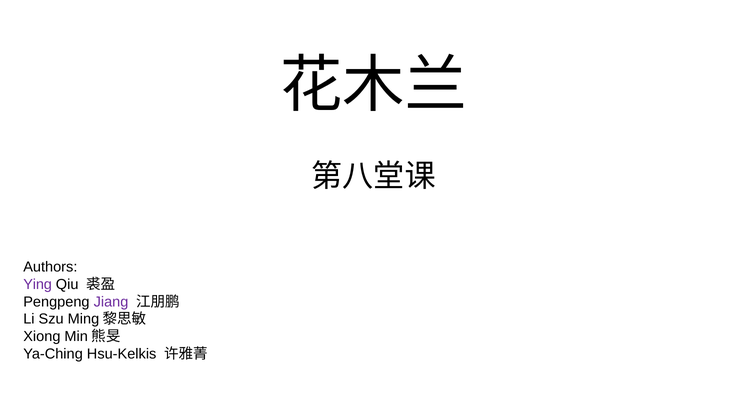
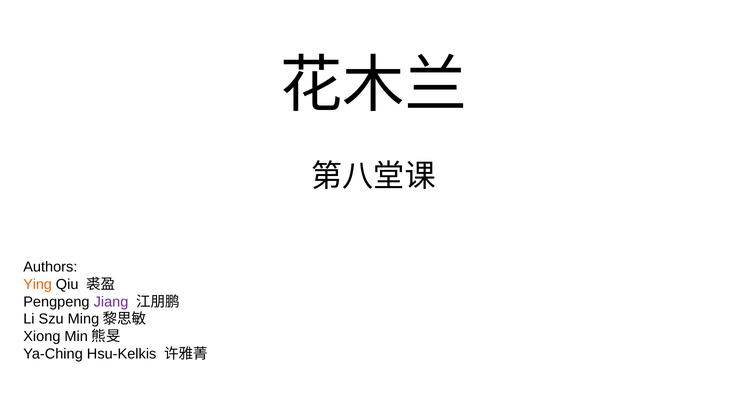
Ying colour: purple -> orange (38, 284)
